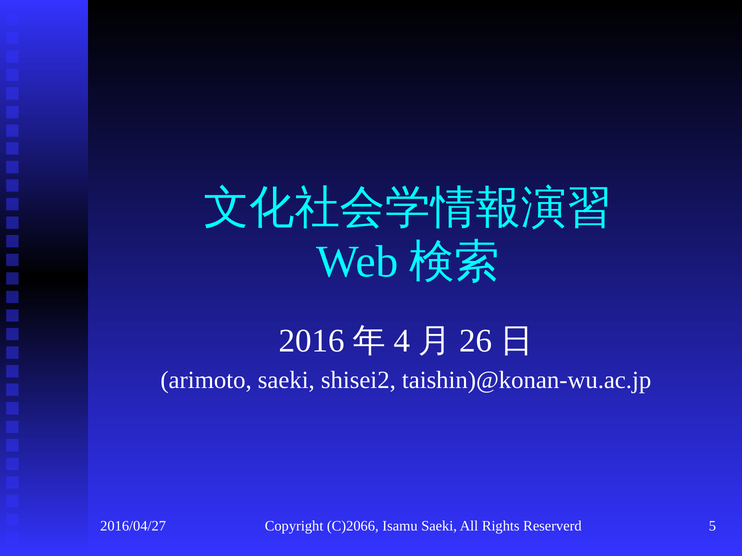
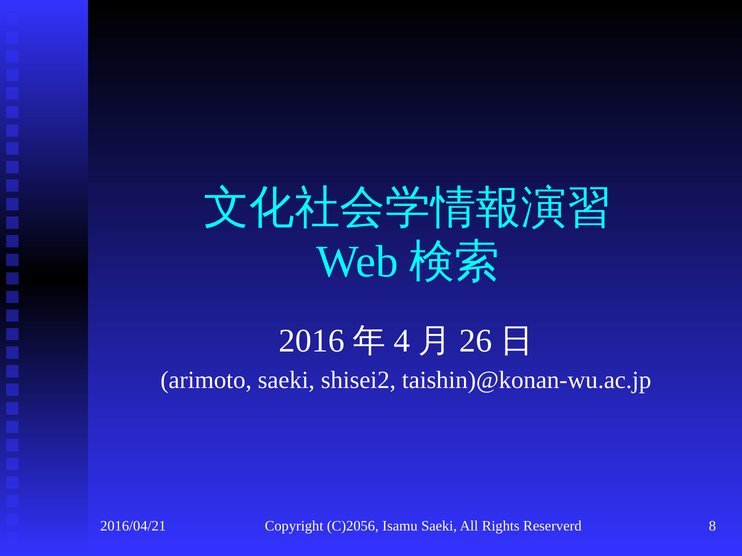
2016/04/27: 2016/04/27 -> 2016/04/21 (133, 527)
C)2066: C)2066 -> C)2056 (353, 527)
5: 5 -> 8 (712, 527)
